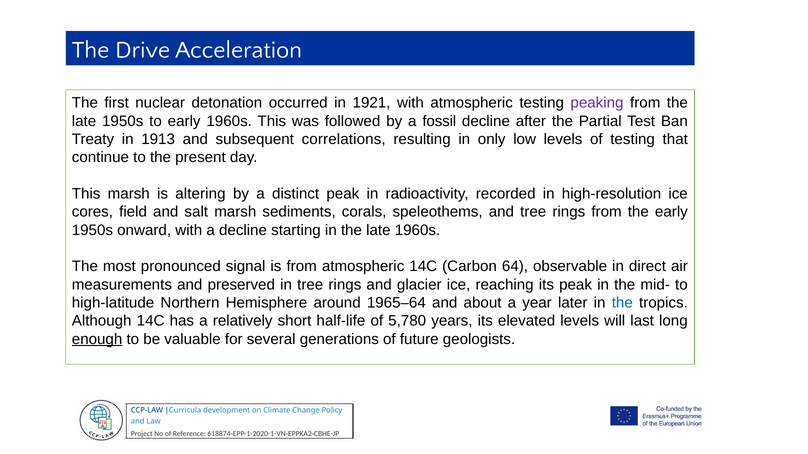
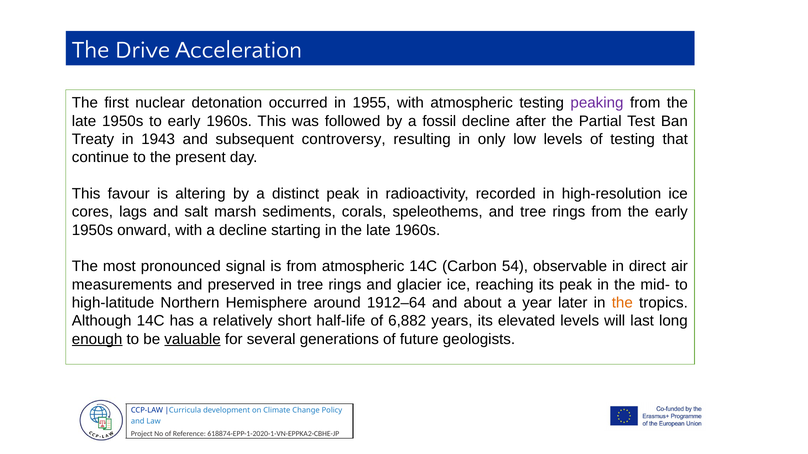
1921: 1921 -> 1955 (372, 103)
1913: 1913 -> 1943 (158, 139)
correlations: correlations -> controversy (344, 139)
This marsh: marsh -> favour (129, 194)
field: field -> lags (133, 212)
64: 64 -> 54 (515, 267)
1965–64: 1965–64 -> 1912–64 (396, 303)
the colour: blue -> orange (622, 303)
5,780: 5,780 -> 6,882 (407, 321)
valuable underline: none -> present (193, 339)
